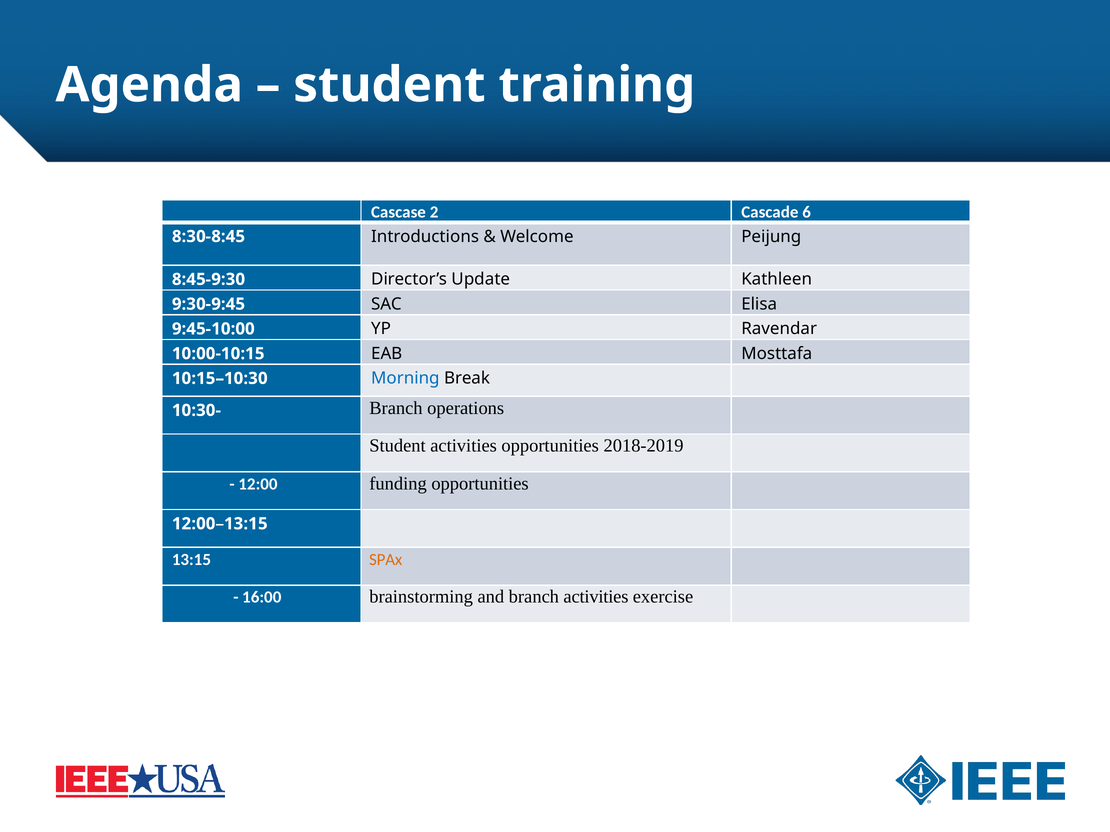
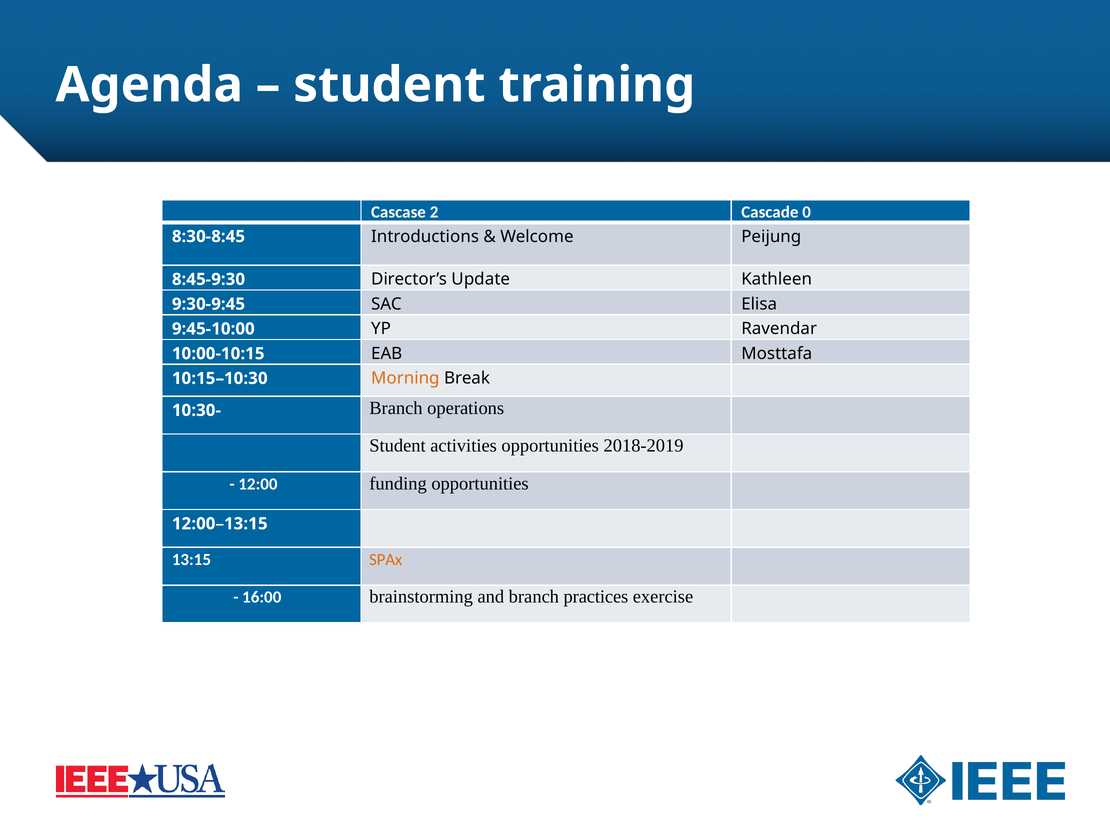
6: 6 -> 0 (807, 212)
Morning colour: blue -> orange (405, 379)
branch activities: activities -> practices (596, 597)
